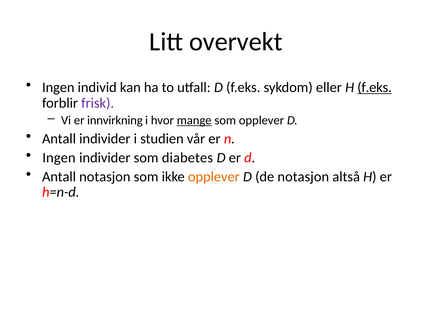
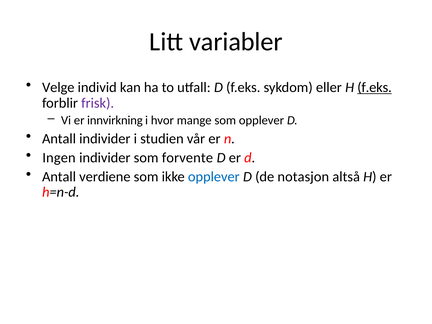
overvekt: overvekt -> variabler (236, 42)
Ingen: Ingen -> Velge (58, 87)
mange underline: present -> none (194, 120)
diabetes: diabetes -> forvente (187, 158)
Antall notasjon: notasjon -> verdiene (105, 177)
opplever colour: orange -> blue (214, 177)
